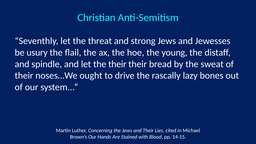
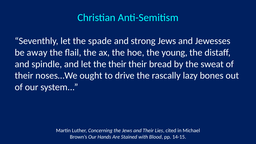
threat: threat -> spade (100, 41)
usury: usury -> away (37, 53)
